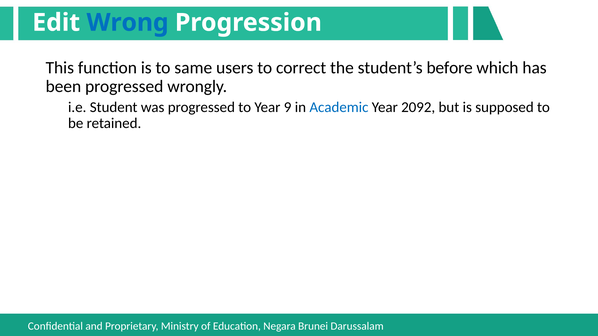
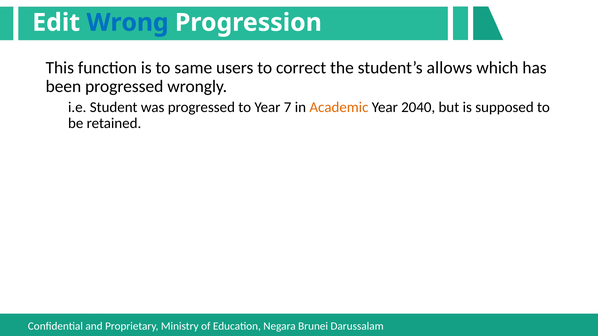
before: before -> allows (449, 68)
9: 9 -> 7 (288, 107)
Academic colour: blue -> orange (339, 107)
2092: 2092 -> 2040 (418, 107)
